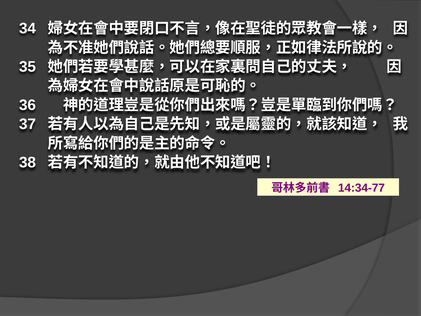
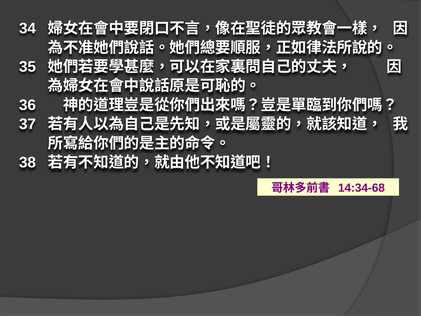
14:34-77: 14:34-77 -> 14:34-68 (361, 188)
